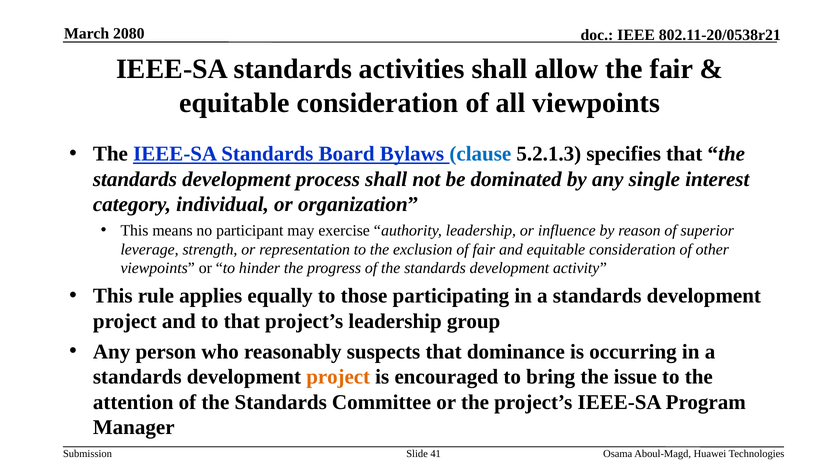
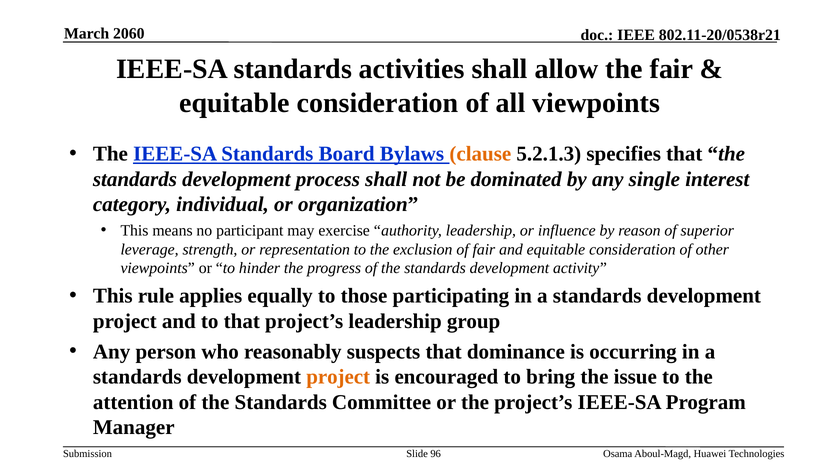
2080: 2080 -> 2060 (129, 33)
clause colour: blue -> orange (480, 154)
41: 41 -> 96 (436, 453)
